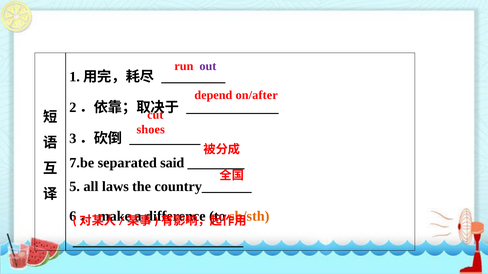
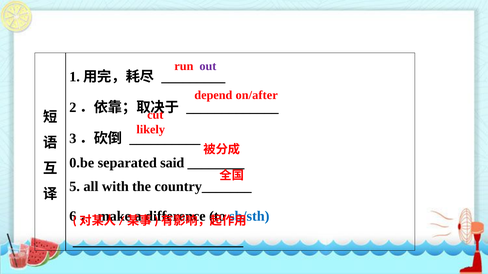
shoes: shoes -> likely (151, 130)
7.be: 7.be -> 0.be (82, 163)
laws: laws -> with (115, 187)
sb/sth colour: orange -> blue (249, 217)
